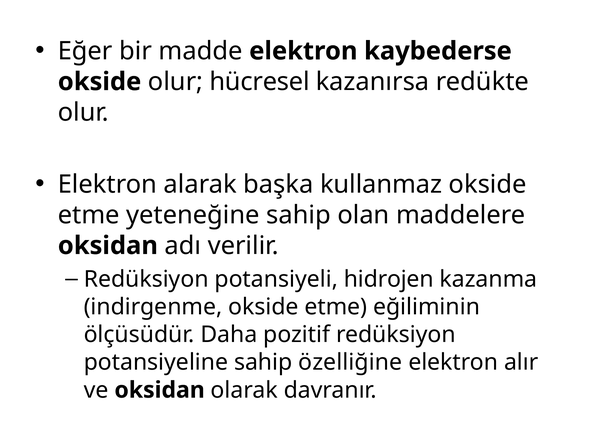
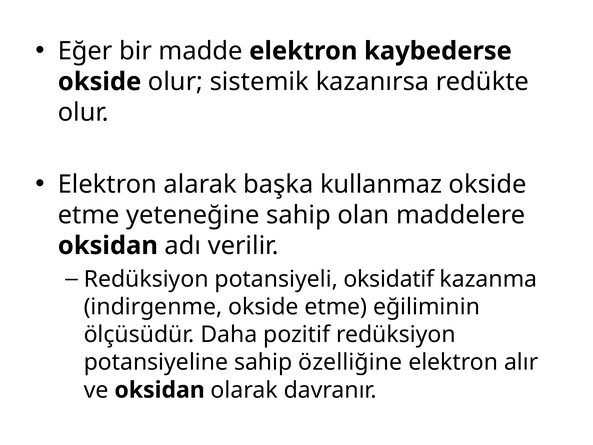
hücresel: hücresel -> sistemik (259, 82)
hidrojen: hidrojen -> oksidatif (389, 279)
